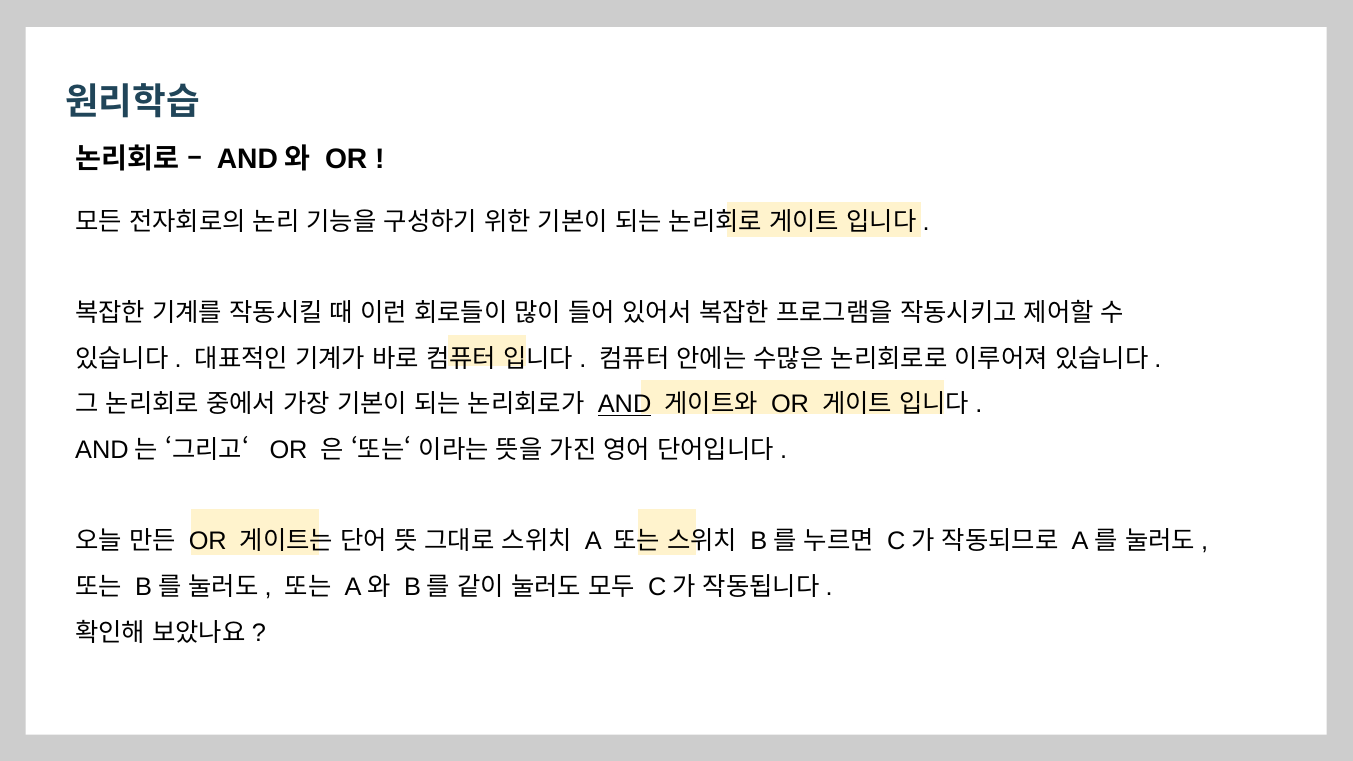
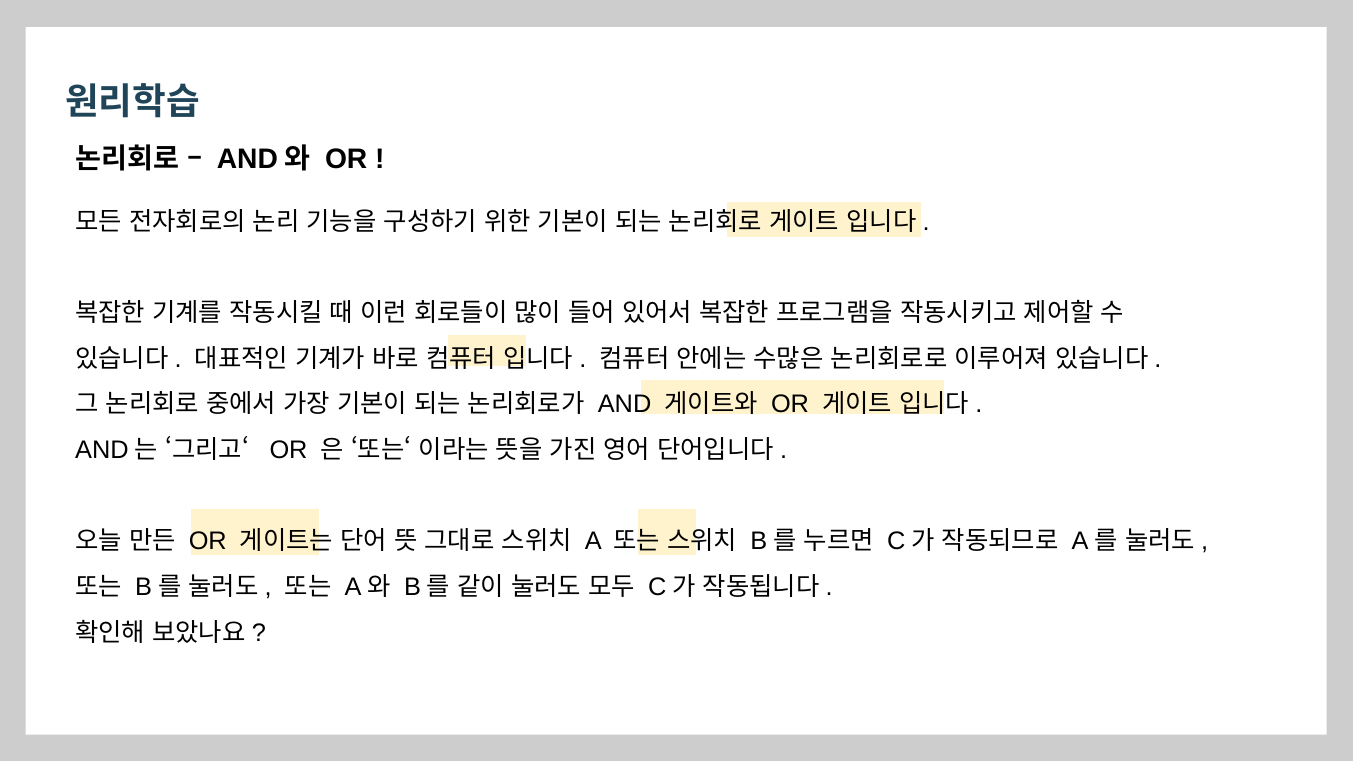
AND underline: present -> none (625, 405)
